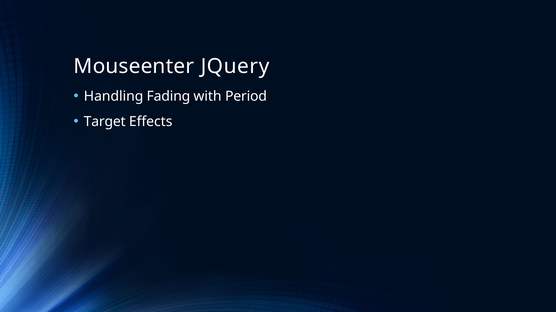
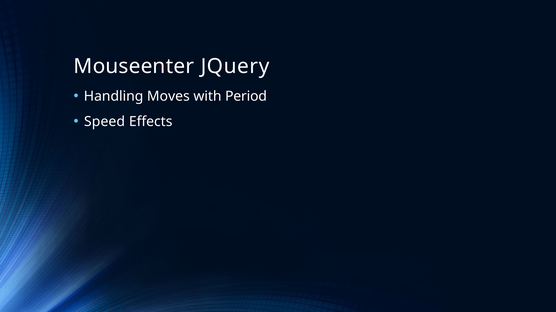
Fading: Fading -> Moves (168, 96)
Target: Target -> Speed (105, 122)
